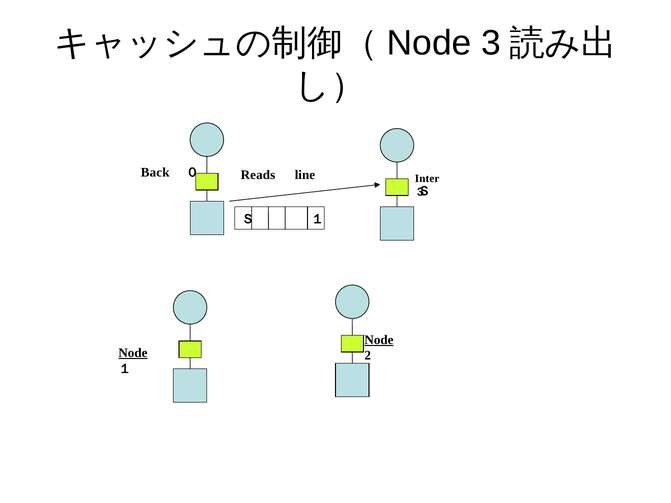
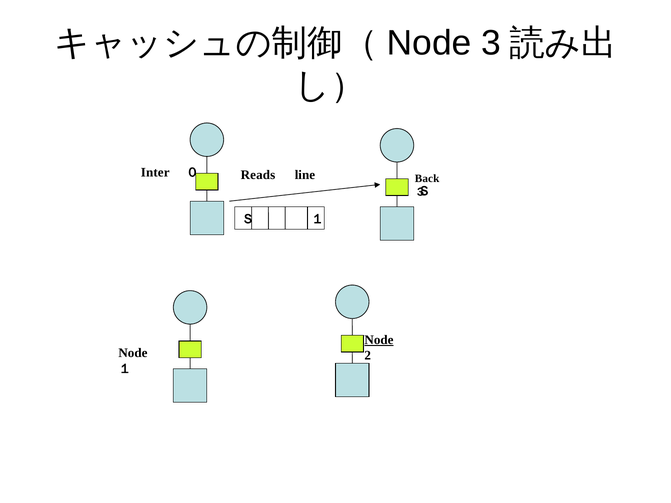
Back: Back -> Inter (155, 172)
Inter: Inter -> Back (427, 179)
Node underline: present -> none (133, 353)
